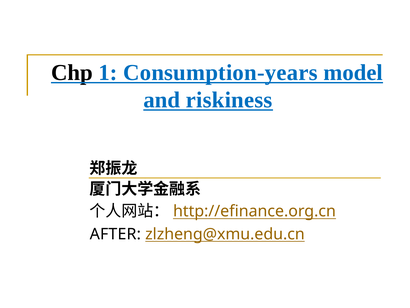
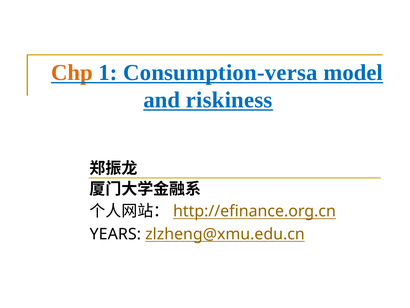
Chp colour: black -> orange (72, 72)
Consumption-years: Consumption-years -> Consumption-versa (220, 72)
AFTER: AFTER -> YEARS (115, 234)
